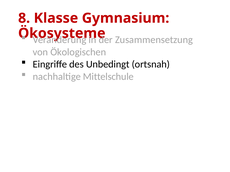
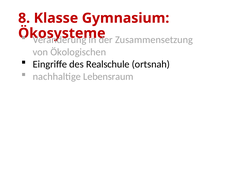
Unbedingt: Unbedingt -> Realschule (108, 64)
Mittelschule: Mittelschule -> Lebensraum (108, 77)
